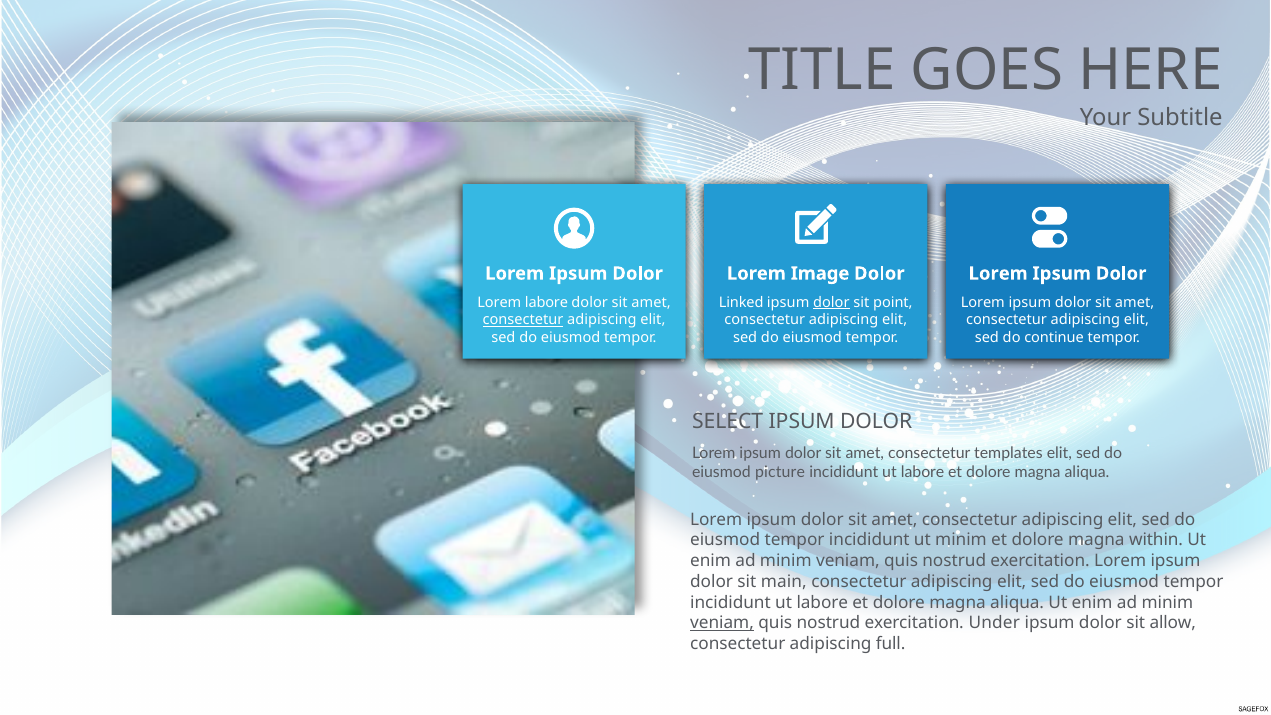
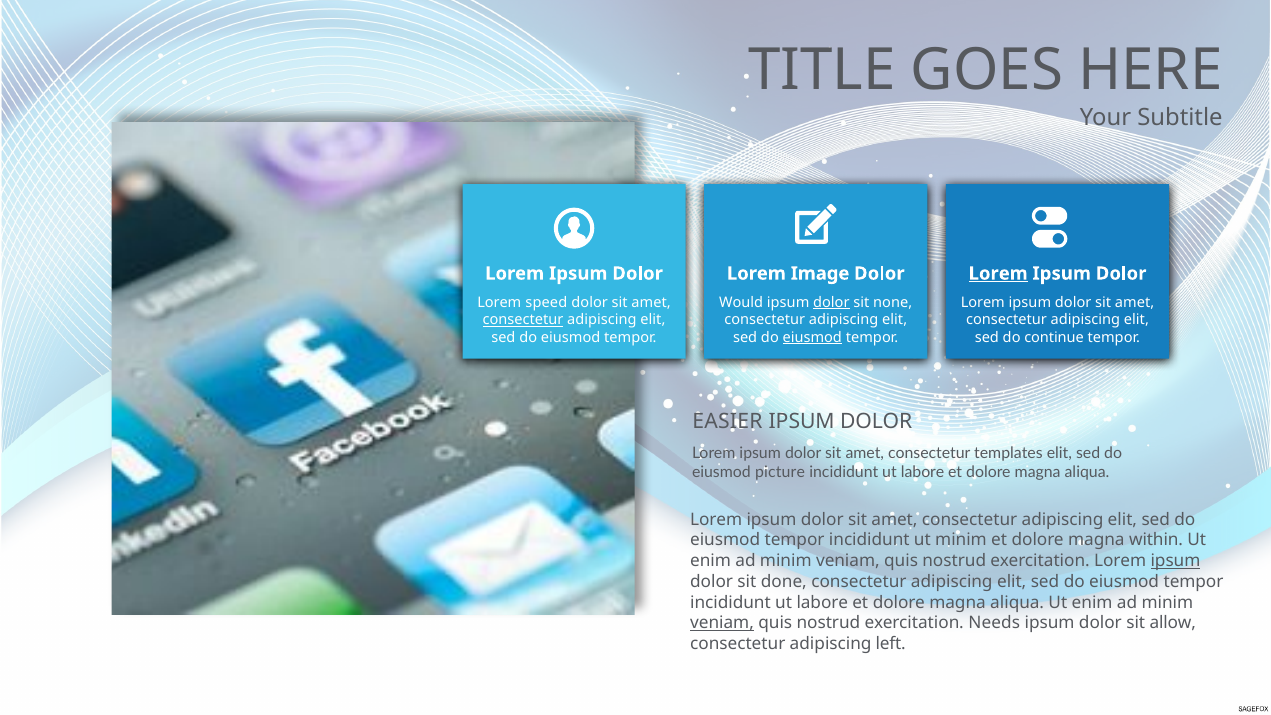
Lorem underline: none -> present (998, 273)
Lorem labore: labore -> speed (546, 303)
Linked: Linked -> Would (741, 303)
point: point -> none (893, 303)
eiusmod underline: none -> present (812, 338)
SELECT: SELECT -> EASIER (727, 422)
ipsum underline: none -> present (1175, 561)
main: main -> done (784, 582)
Under: Under -> Needs (994, 623)
full: full -> left (891, 644)
